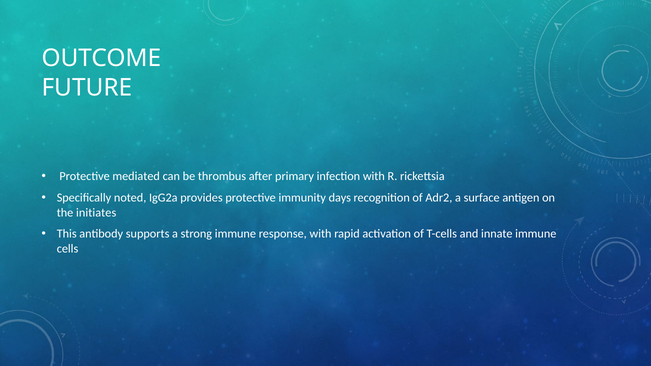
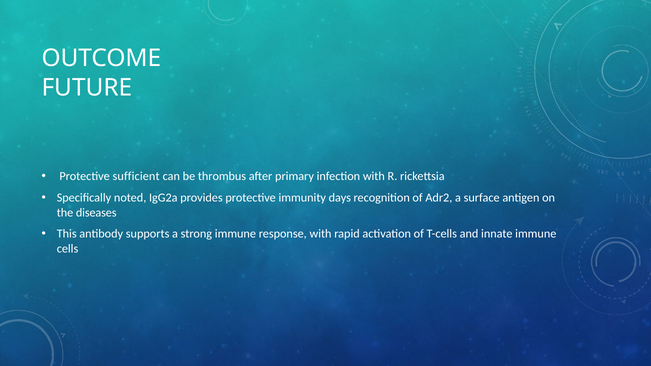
mediated: mediated -> sufficient (136, 177)
initiates: initiates -> diseases (96, 213)
